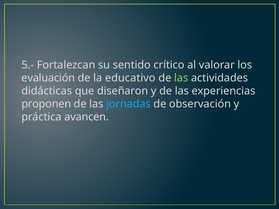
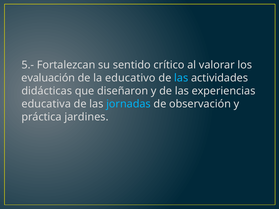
las colour: light green -> light blue (181, 78)
proponen: proponen -> educativa (46, 104)
avancen: avancen -> jardines (86, 117)
